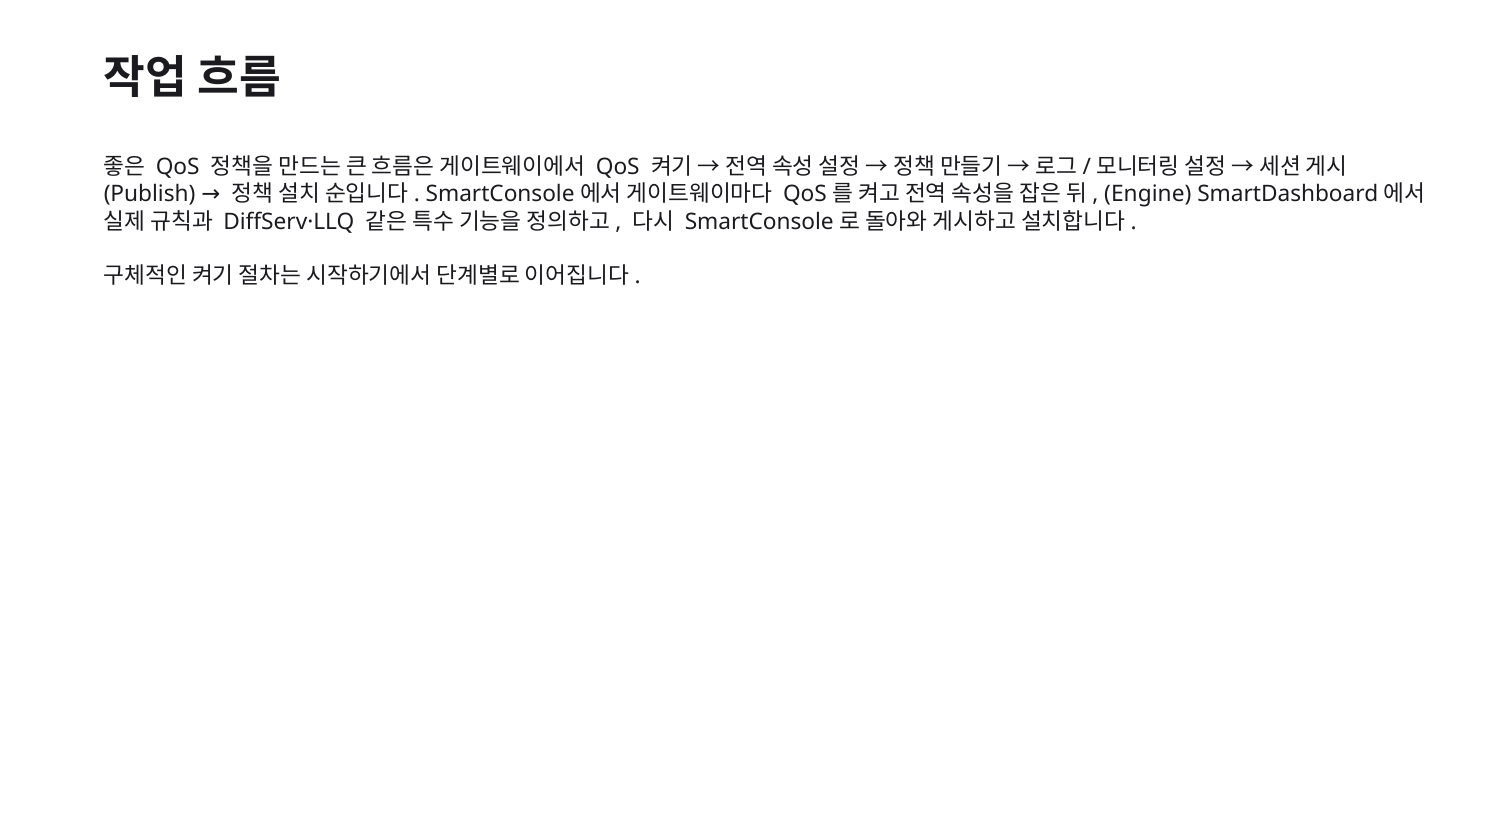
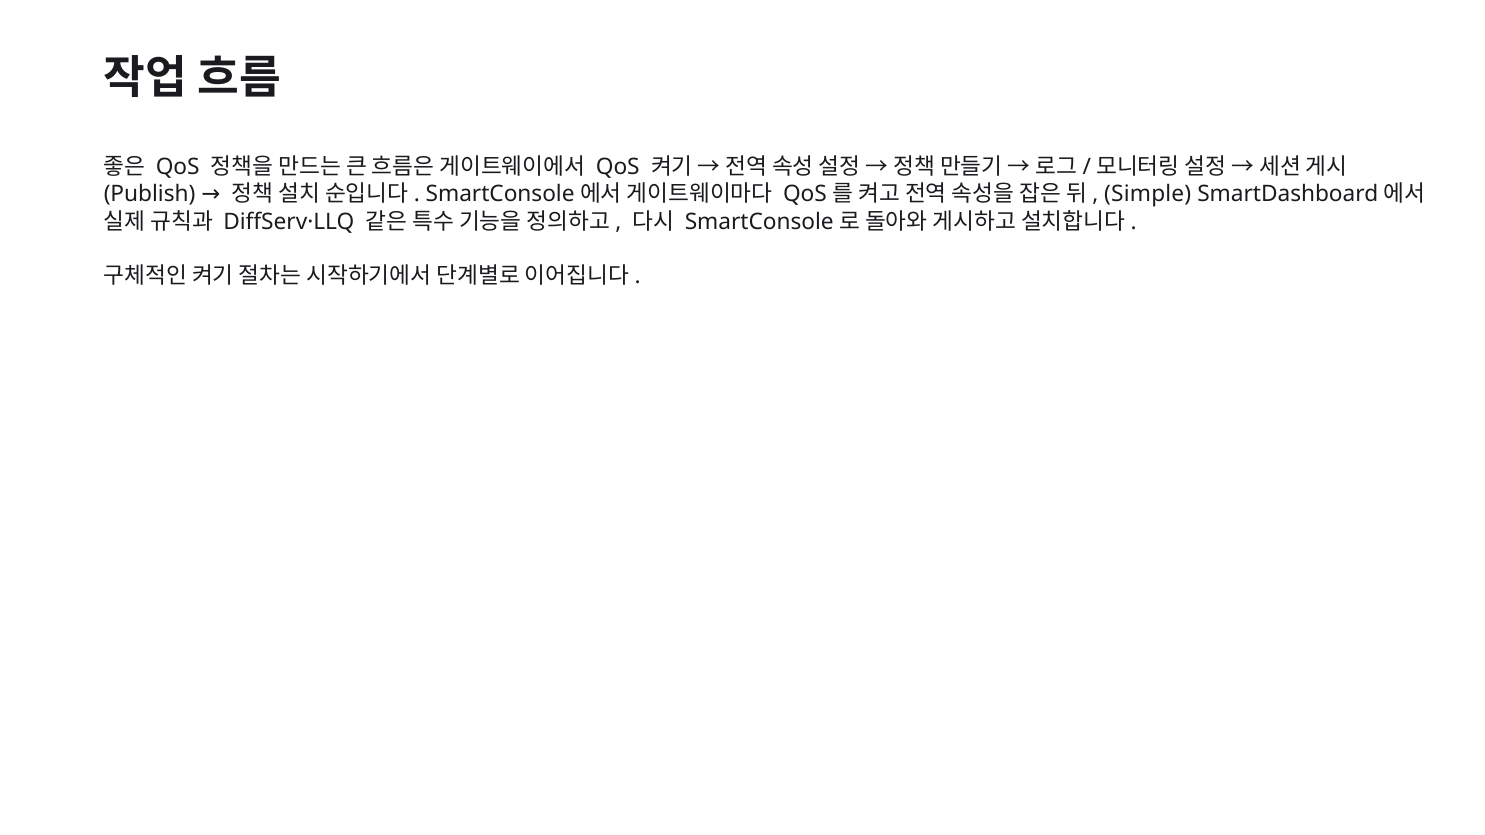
Engine: Engine -> Simple (1148, 195)
